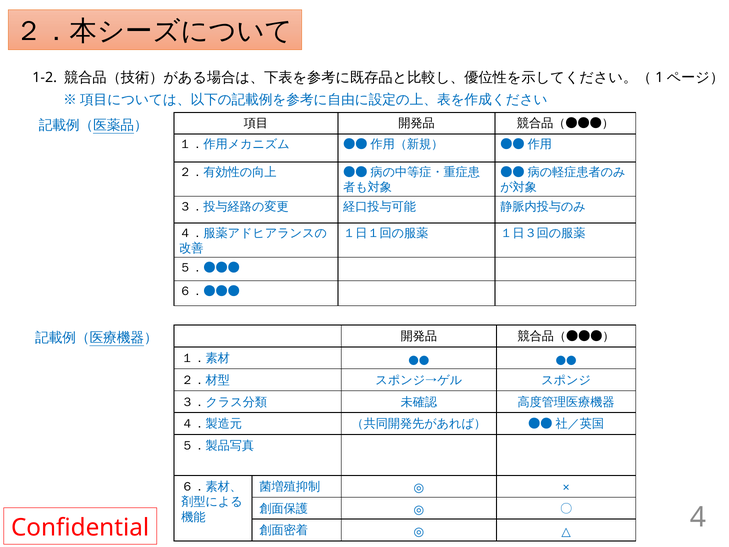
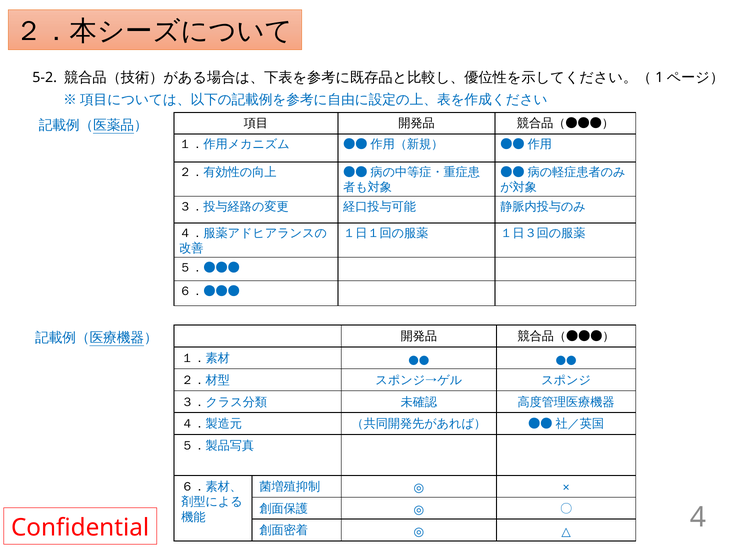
1-2: 1-2 -> 5-2 (45, 78)
